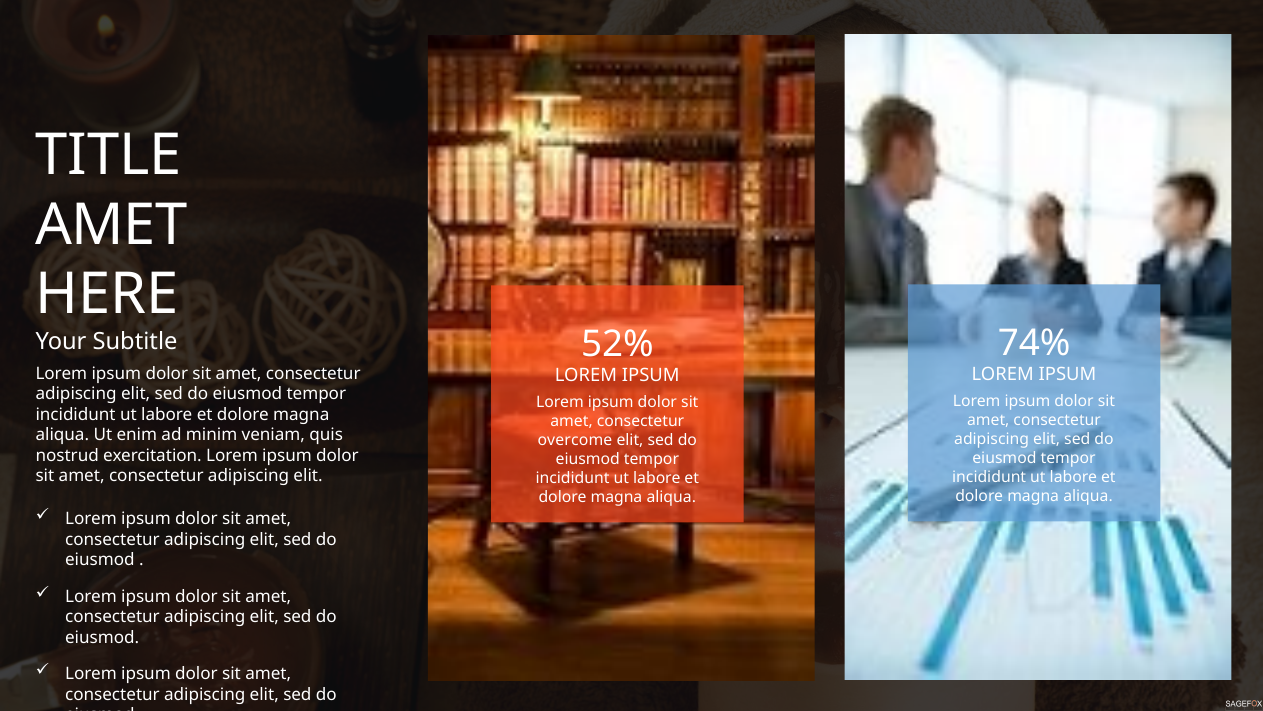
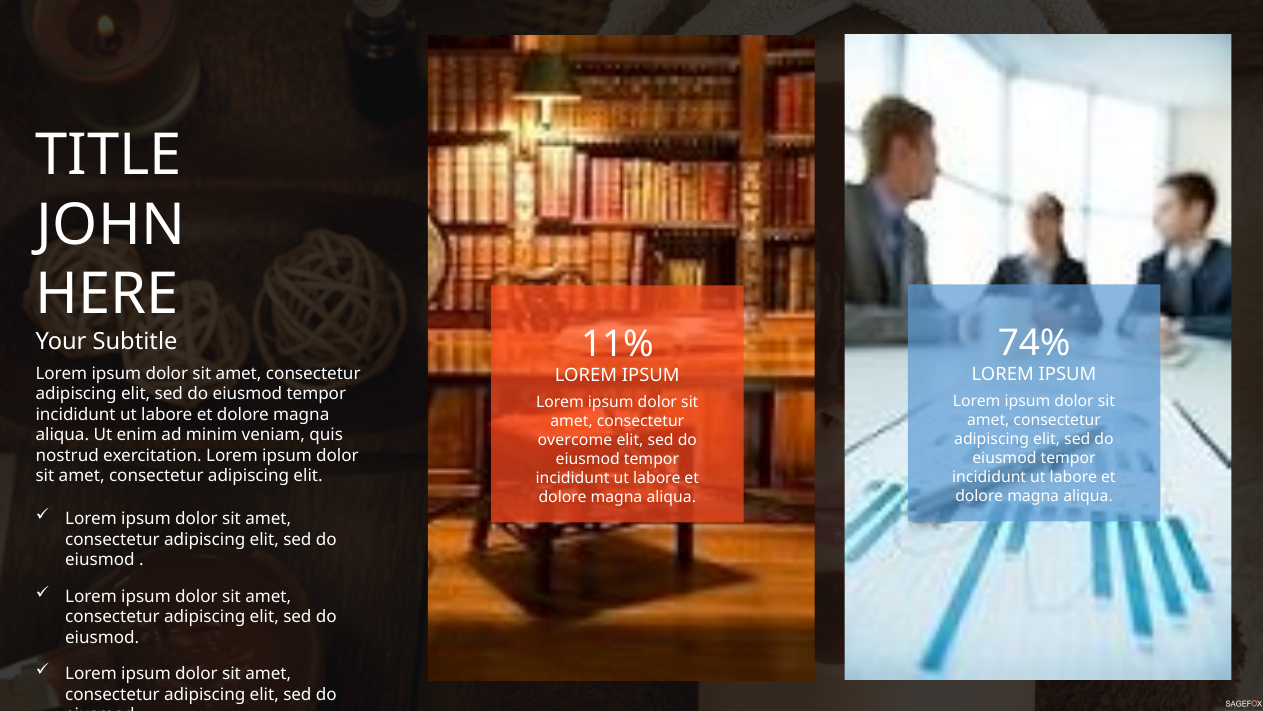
AMET: AMET -> JOHN (111, 225)
52%: 52% -> 11% (617, 344)
